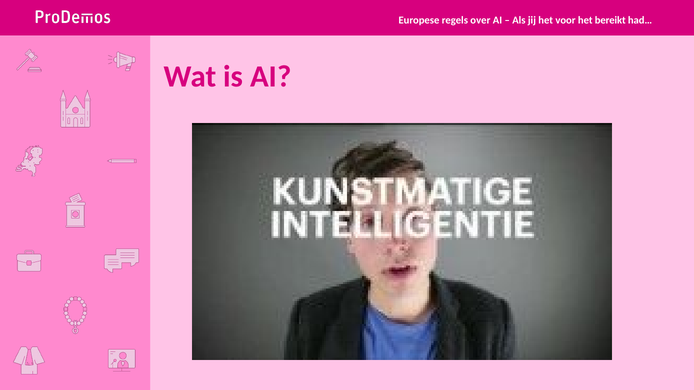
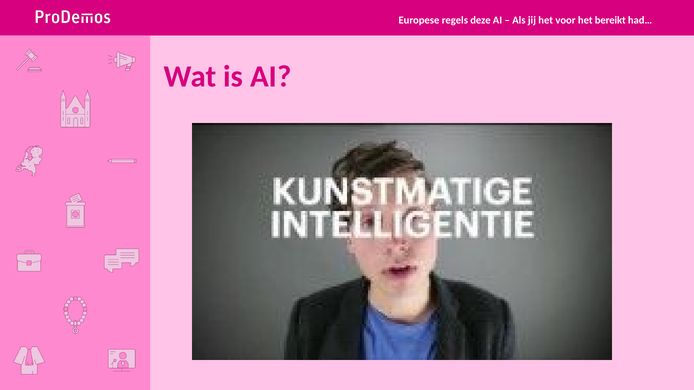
over: over -> deze (480, 20)
